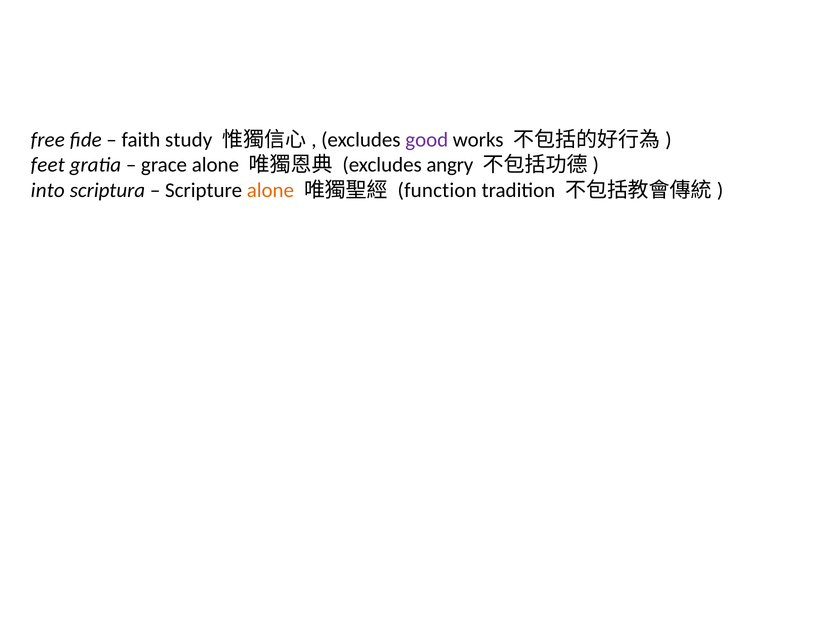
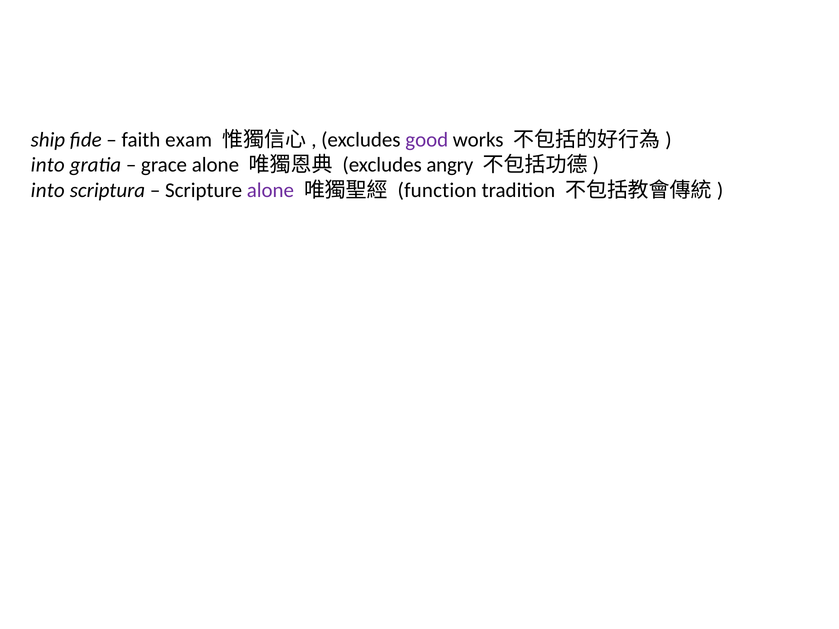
free: free -> ship (48, 140)
study: study -> exam (189, 140)
feet: feet -> into (48, 165)
alone colour: orange -> purple (270, 190)
